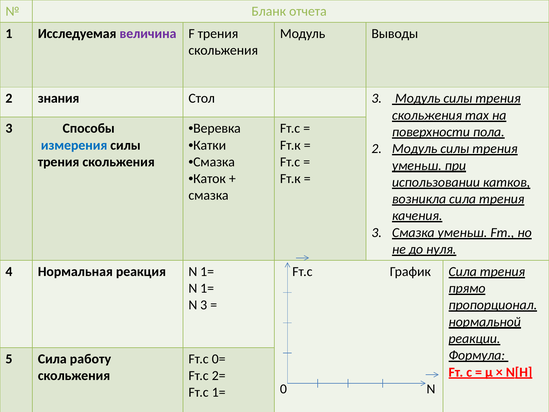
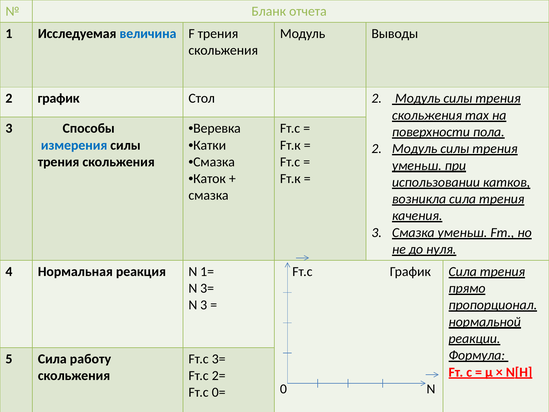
величина colour: purple -> blue (148, 34)
2 знания: знания -> график (59, 98)
Стол 3: 3 -> 2 (377, 98)
1=: 1= -> 3= (207, 288)
Fт.с 0=: 0= -> 3= (219, 359)
Fт.с 1=: 1= -> 0= (219, 392)
